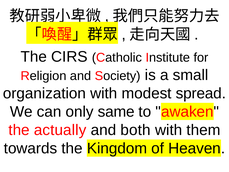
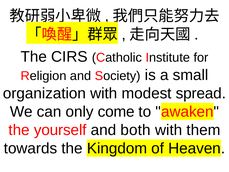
same: same -> come (116, 112)
actually: actually -> yourself (60, 130)
